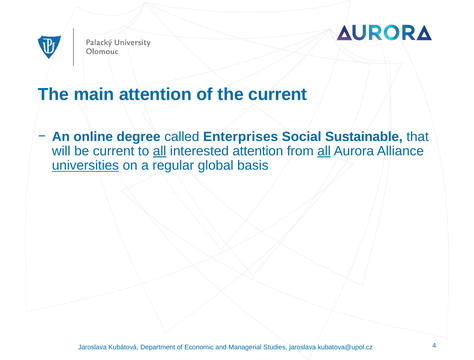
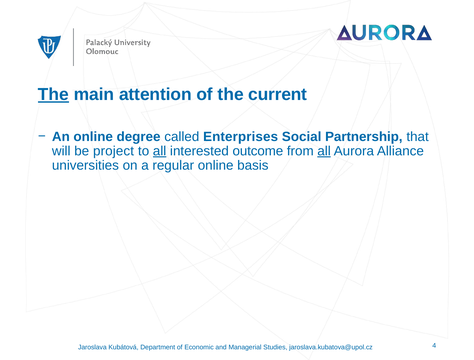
The underline: none -> present (53, 95)
Sustainable: Sustainable -> Partnership (364, 137)
be current: current -> project (114, 151)
interested attention: attention -> outcome (258, 151)
universities underline: present -> none (85, 166)
regular global: global -> online (216, 166)
